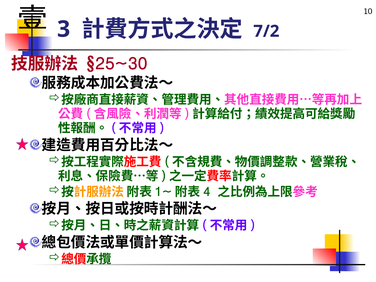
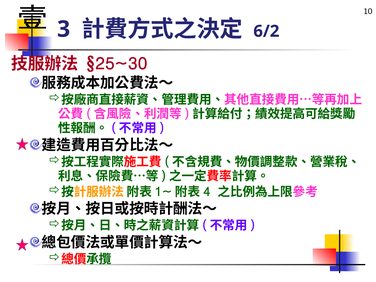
7/2: 7/2 -> 6/2 (266, 31)
